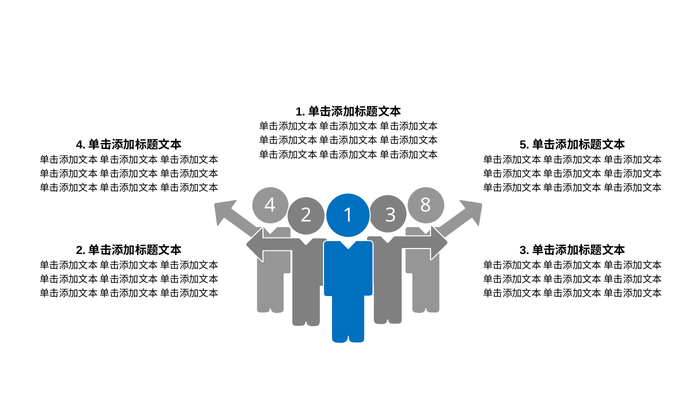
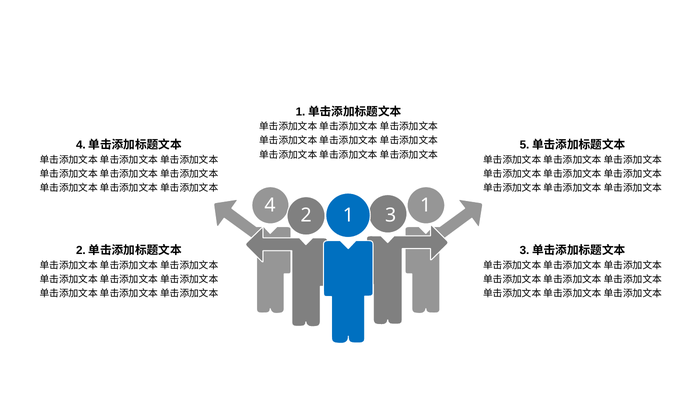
4 8: 8 -> 1 (426, 205)
